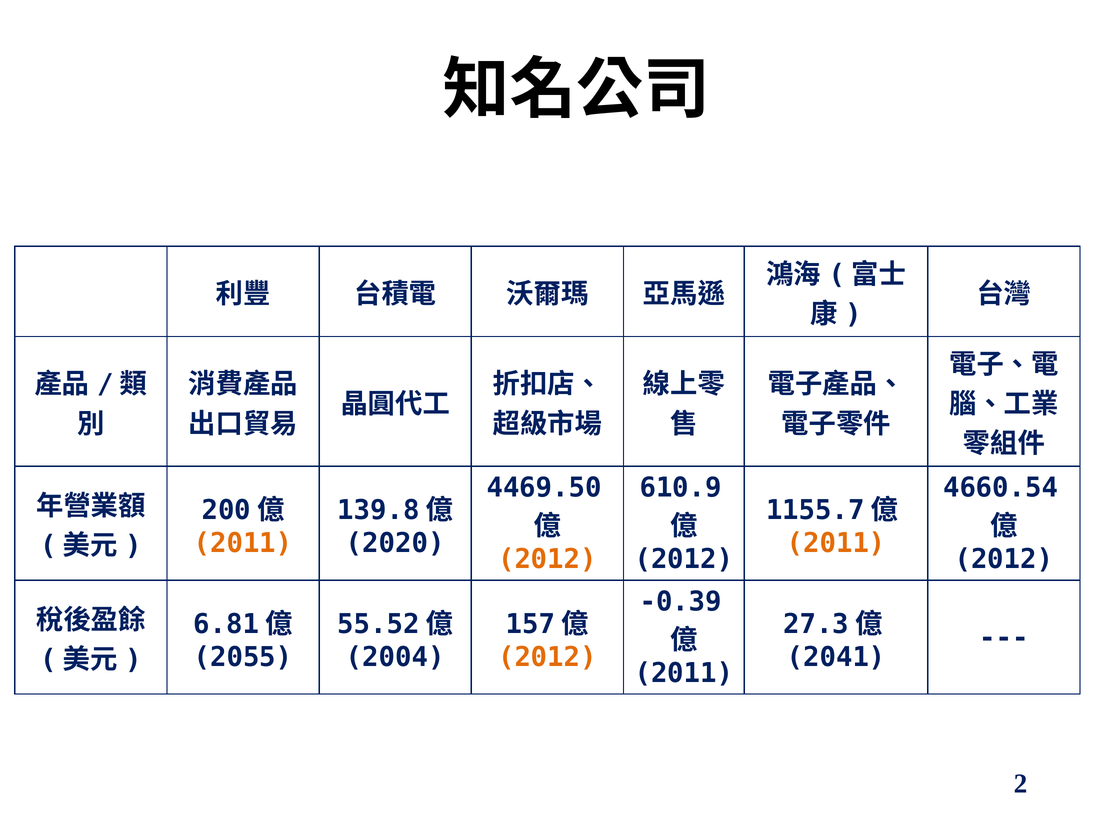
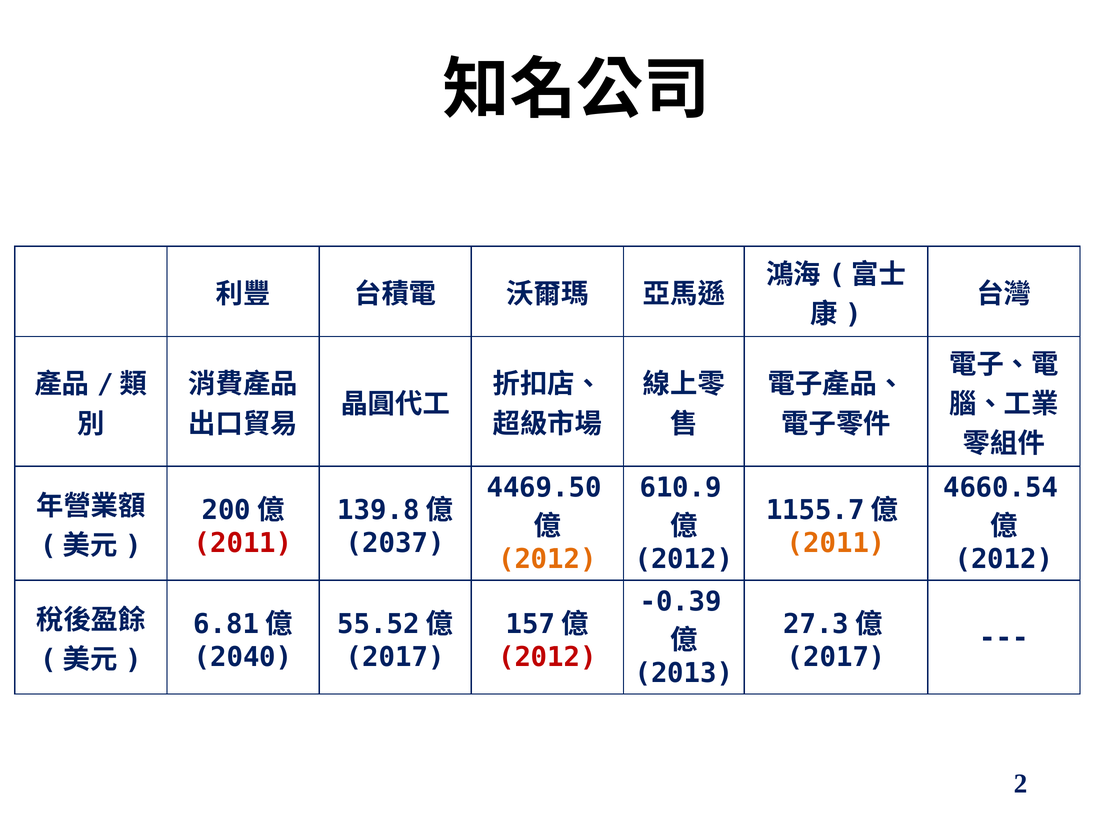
2011 colour: orange -> red (243, 543)
2020: 2020 -> 2037 (395, 543)
2055: 2055 -> 2040 (243, 657)
2004: 2004 -> 2017 (395, 657)
2012 colour: orange -> red (547, 657)
2041: 2041 -> 2017 (836, 657)
2011: 2011 -> 2013 (684, 673)
